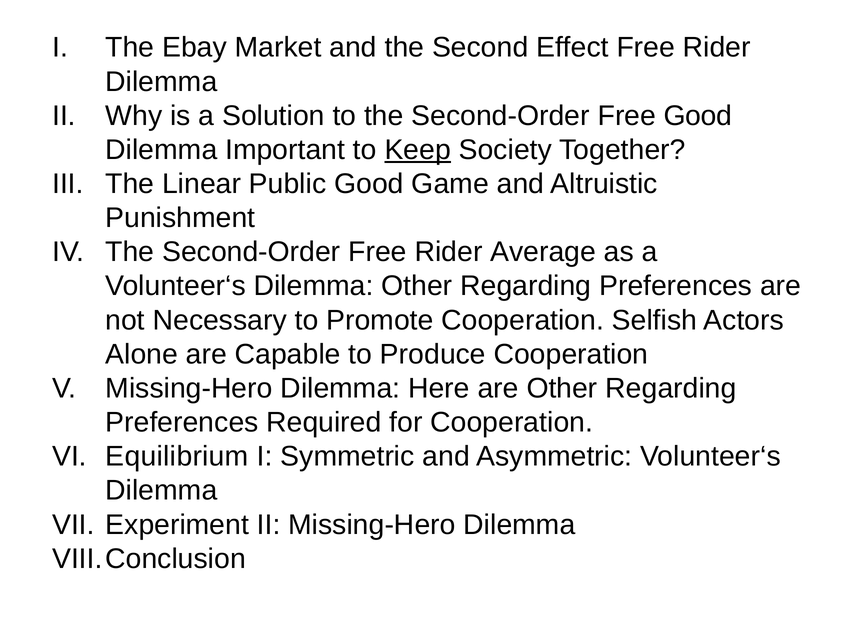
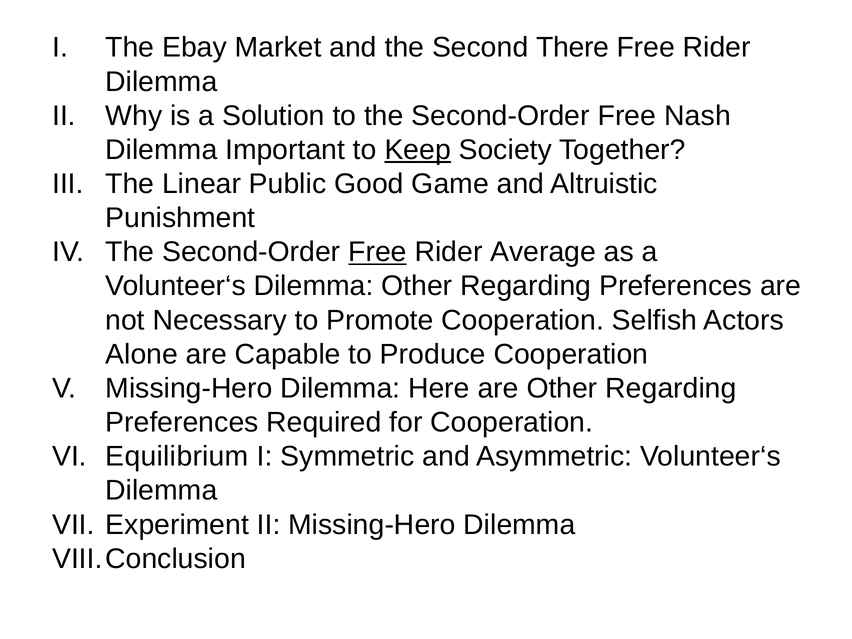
Effect: Effect -> There (573, 48)
Free Good: Good -> Nash (698, 116)
Free underline: none -> present (377, 252)
